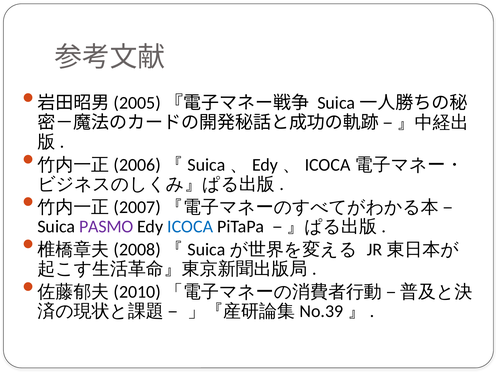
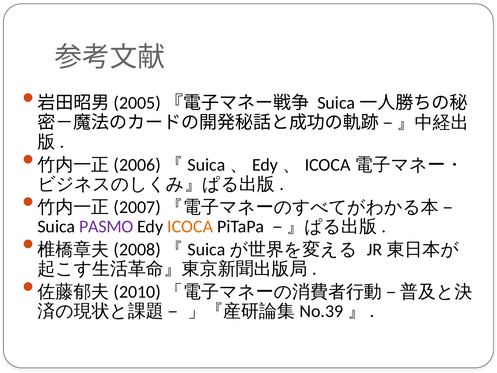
ICOCA colour: blue -> orange (190, 226)
